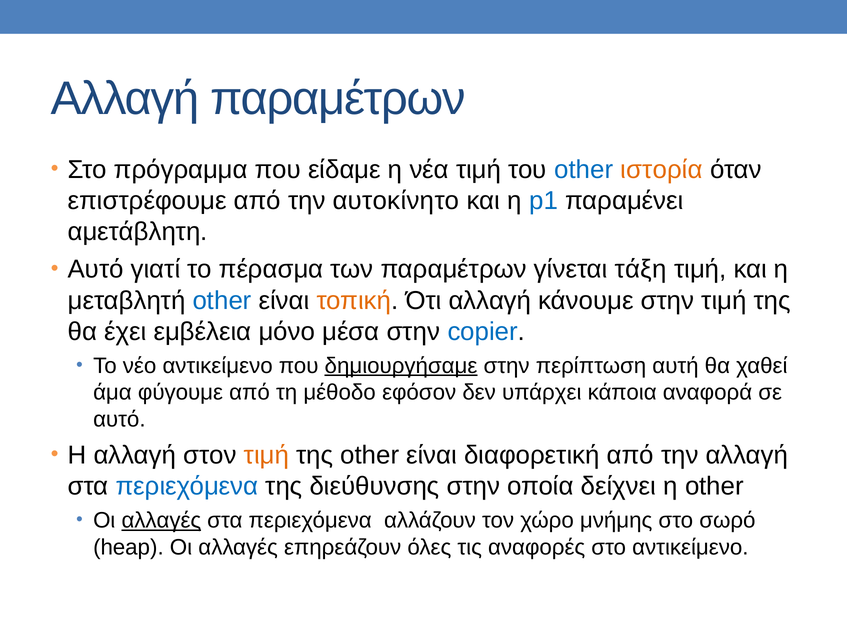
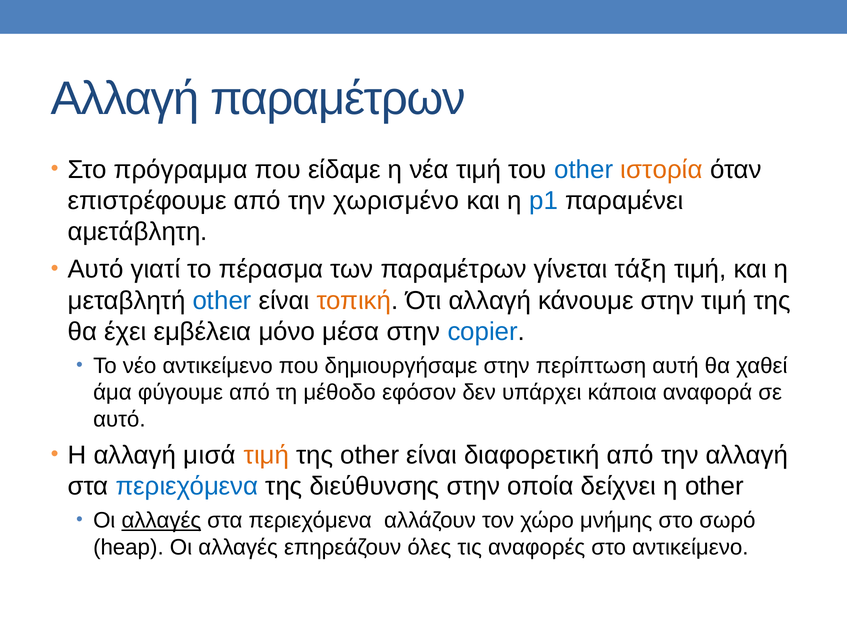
αυτοκίνητο: αυτοκίνητο -> χωρισμένο (396, 201)
δημιουργήσαμε underline: present -> none (401, 366)
στον: στον -> μισά (210, 455)
